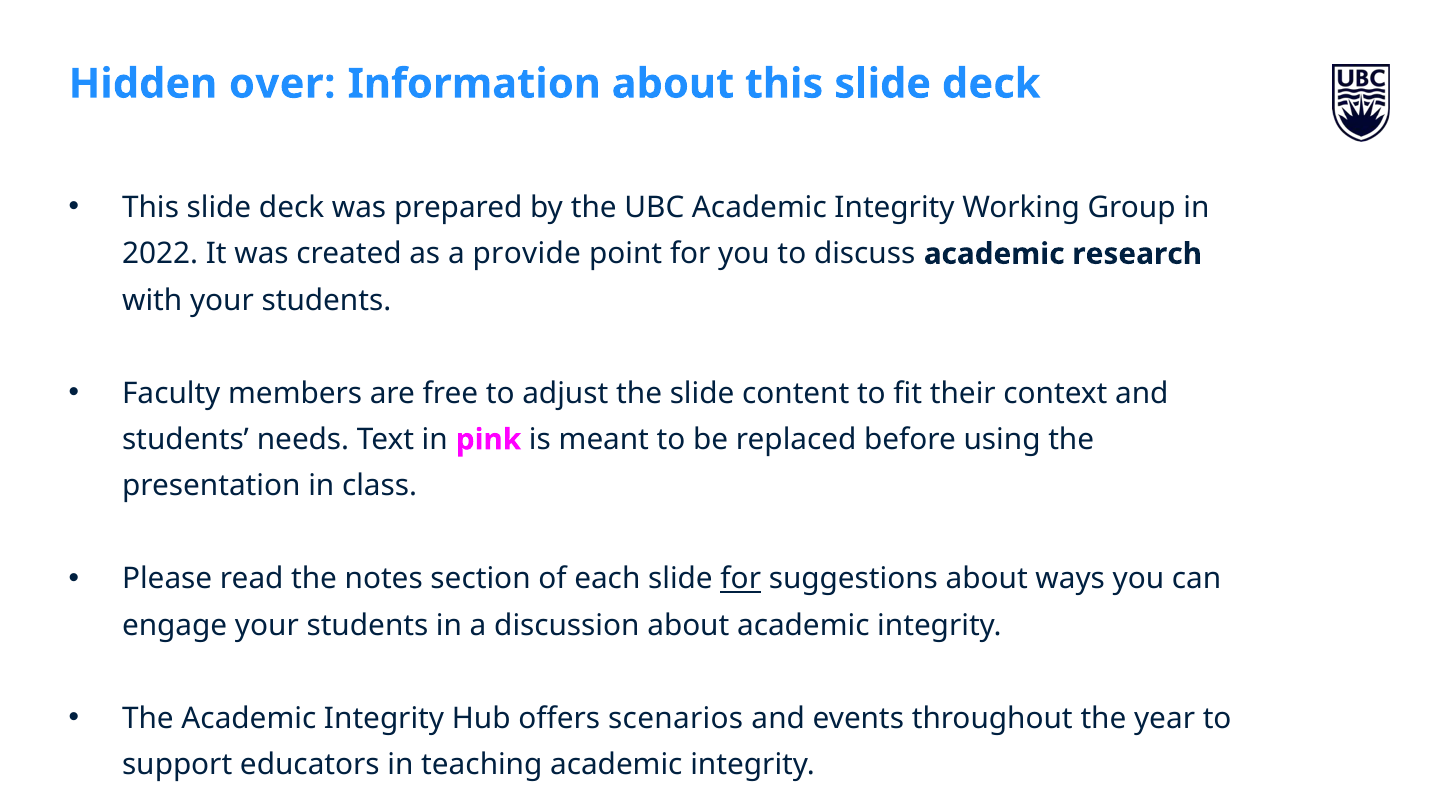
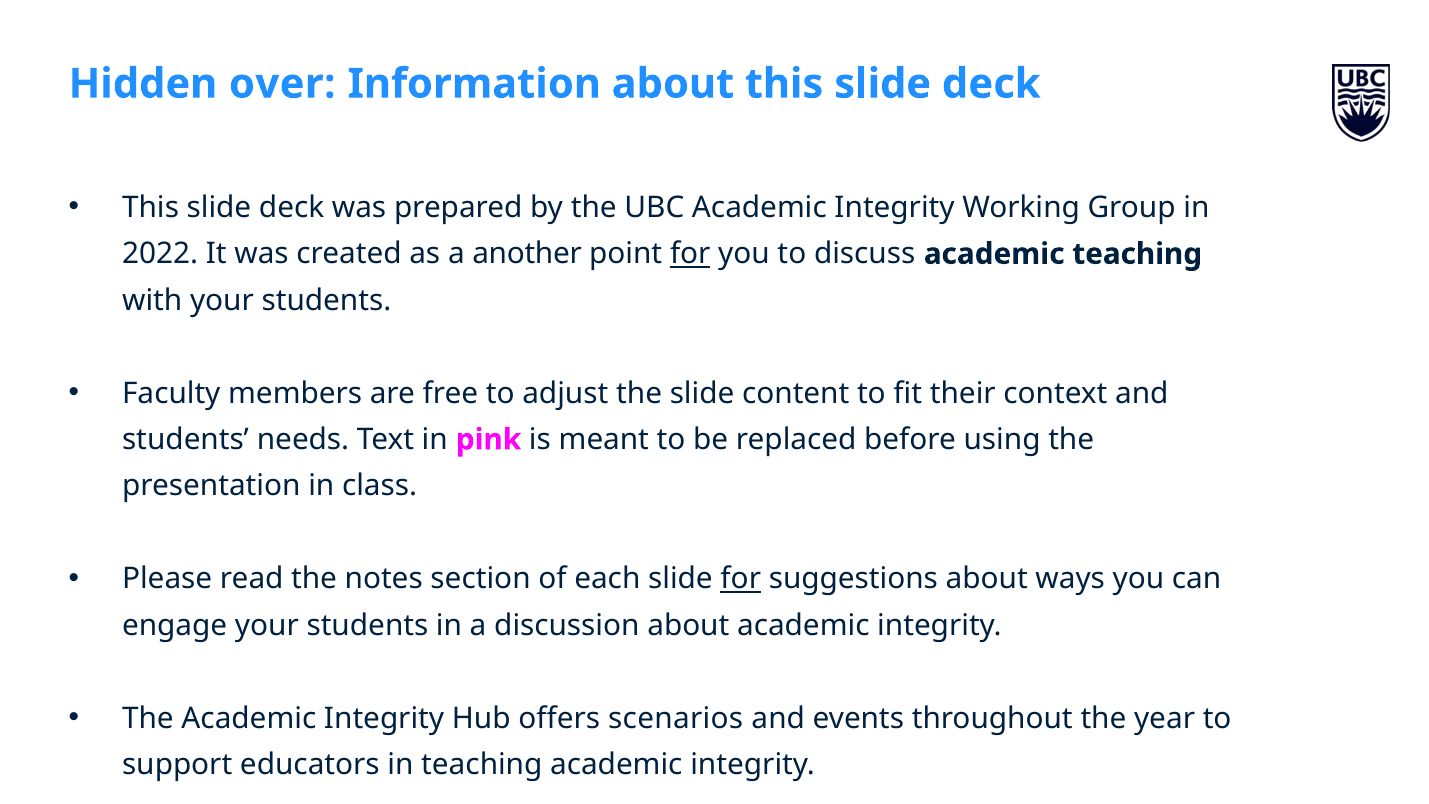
provide: provide -> another (527, 254)
for underline: none -> present (690, 254)
academic research: research -> teaching (1137, 254)
